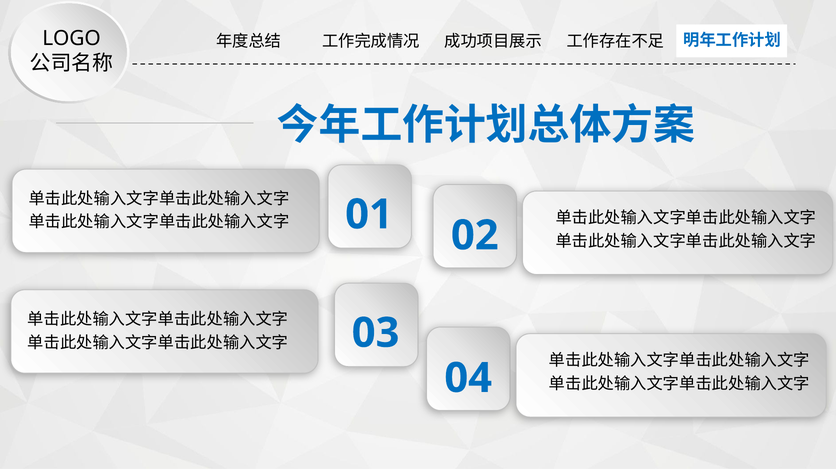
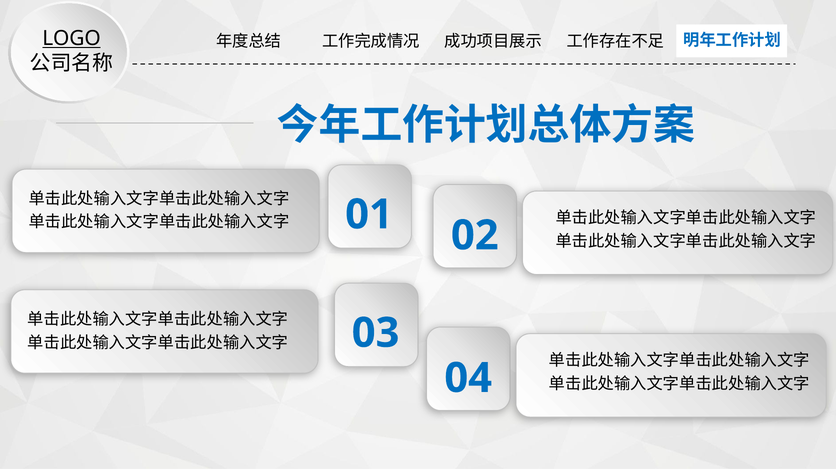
LOGO underline: none -> present (71, 39)
